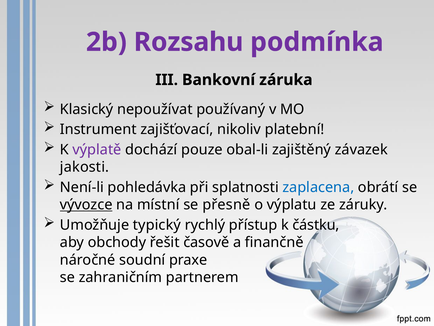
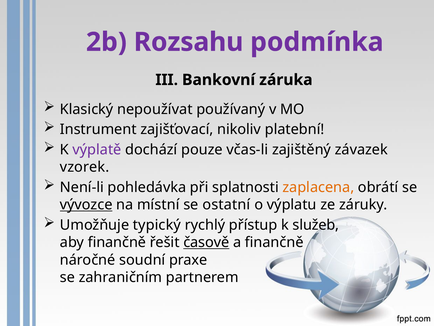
obal-li: obal-li -> včas-li (247, 150)
jakosti: jakosti -> vzorek (85, 167)
zaplacena colour: blue -> orange (318, 187)
přesně: přesně -> ostatní (226, 205)
částku: částku -> služeb (316, 225)
aby obchody: obchody -> finančně (117, 242)
časově underline: none -> present (206, 242)
